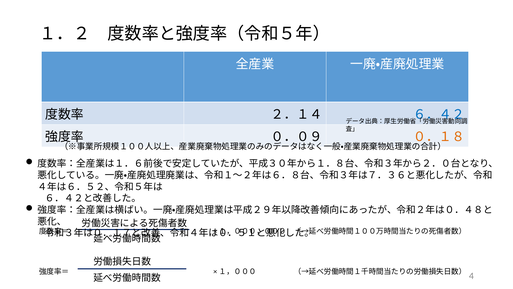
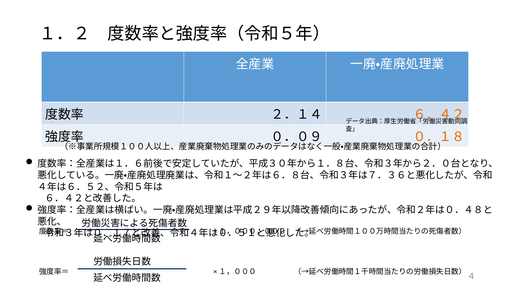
６．４２ colour: blue -> orange (439, 114)
